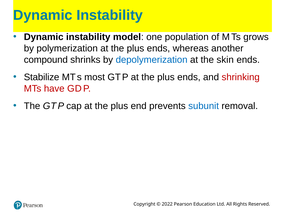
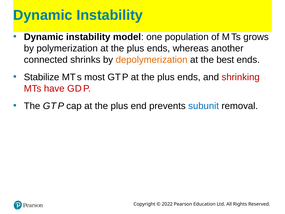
compound: compound -> connected (46, 60)
depolymerization colour: blue -> orange (152, 60)
skin: skin -> best (225, 60)
